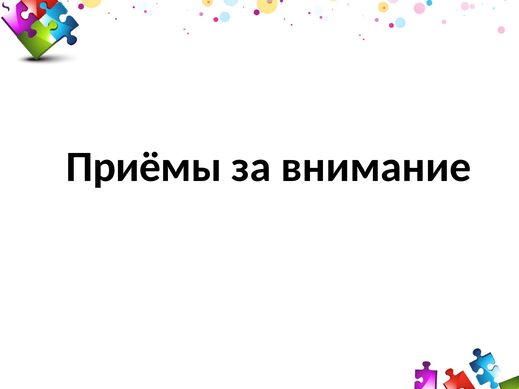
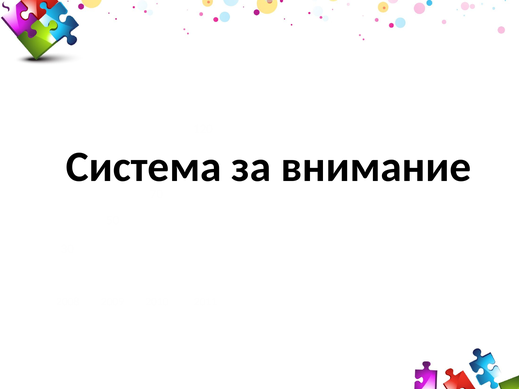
Приёмы: Приёмы -> Система (144, 167)
